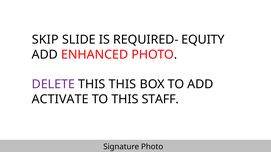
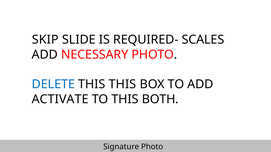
EQUITY: EQUITY -> SCALES (203, 40)
ENHANCED: ENHANCED -> NECESSARY (95, 55)
DELETE colour: purple -> blue (53, 84)
STAFF: STAFF -> BOTH (160, 99)
